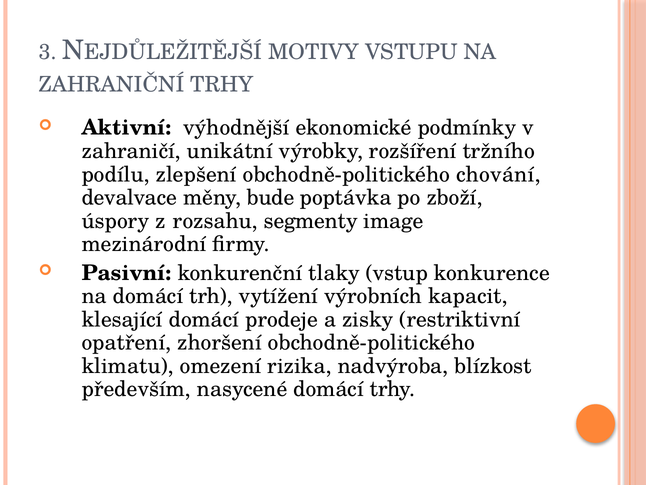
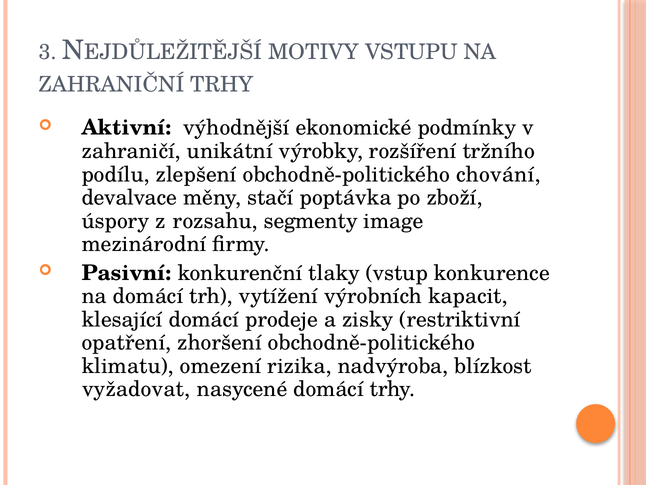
bude: bude -> stačí (270, 197)
především: především -> vyžadovat (136, 389)
